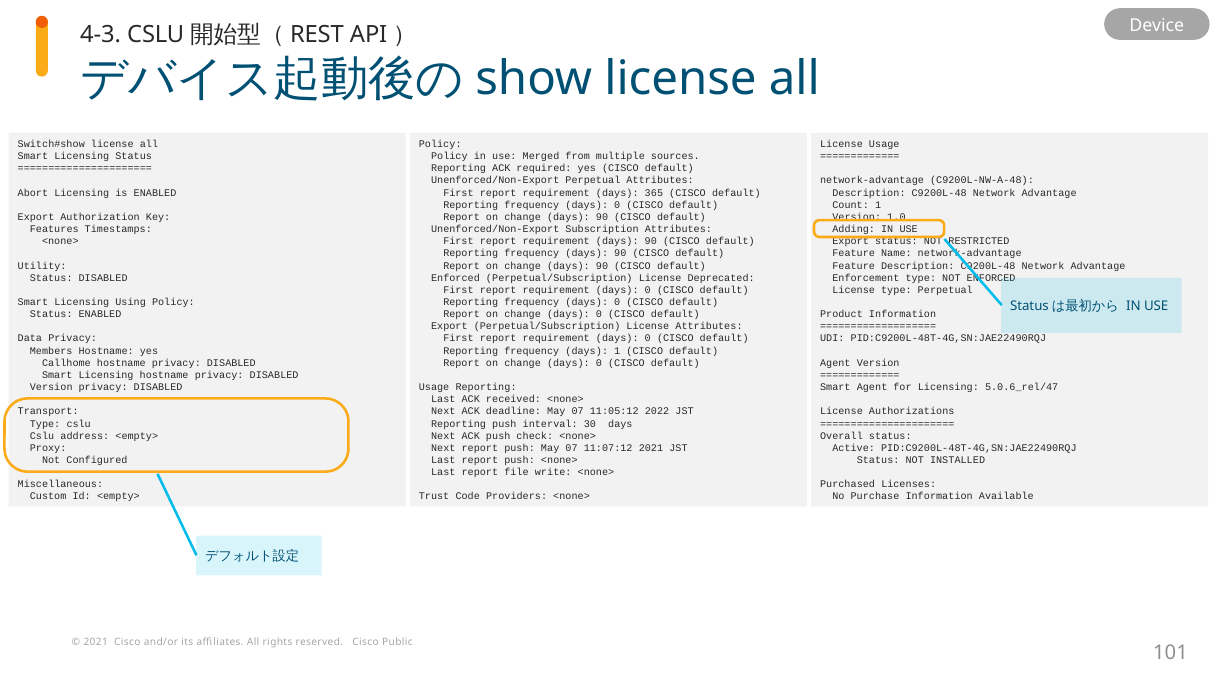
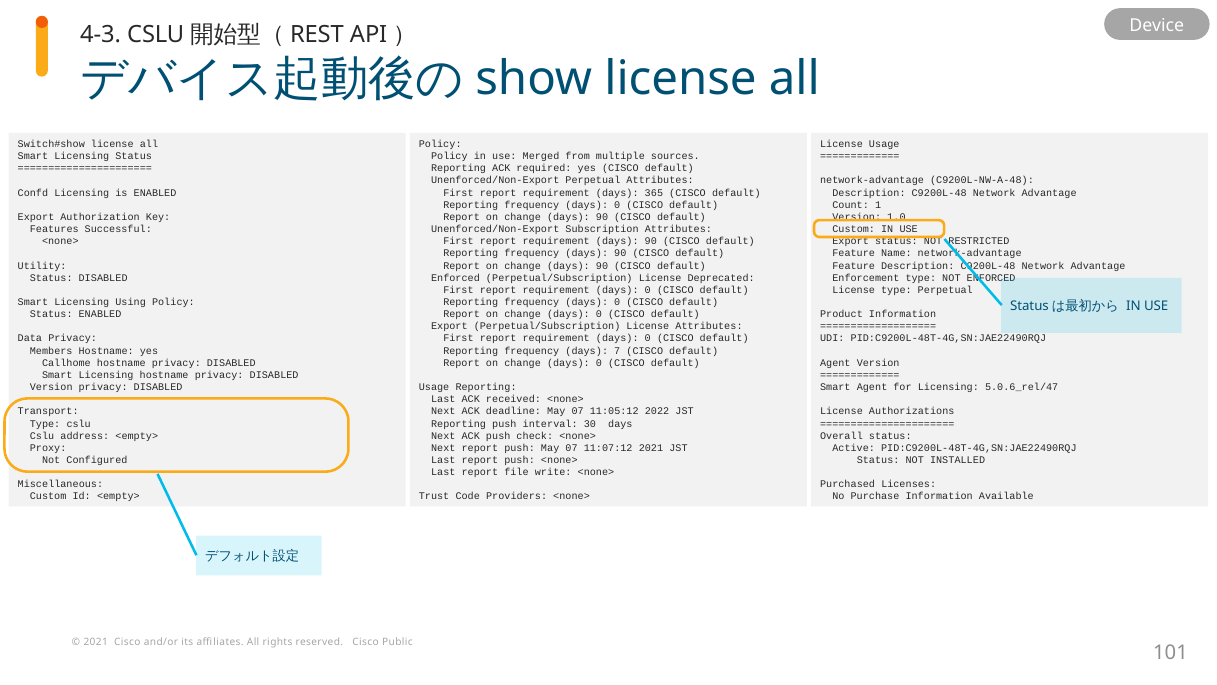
Abort: Abort -> Confd (33, 193)
Timestamps: Timestamps -> Successful (118, 229)
Adding: Adding -> Custom (854, 229)
days 1: 1 -> 7 (617, 351)
